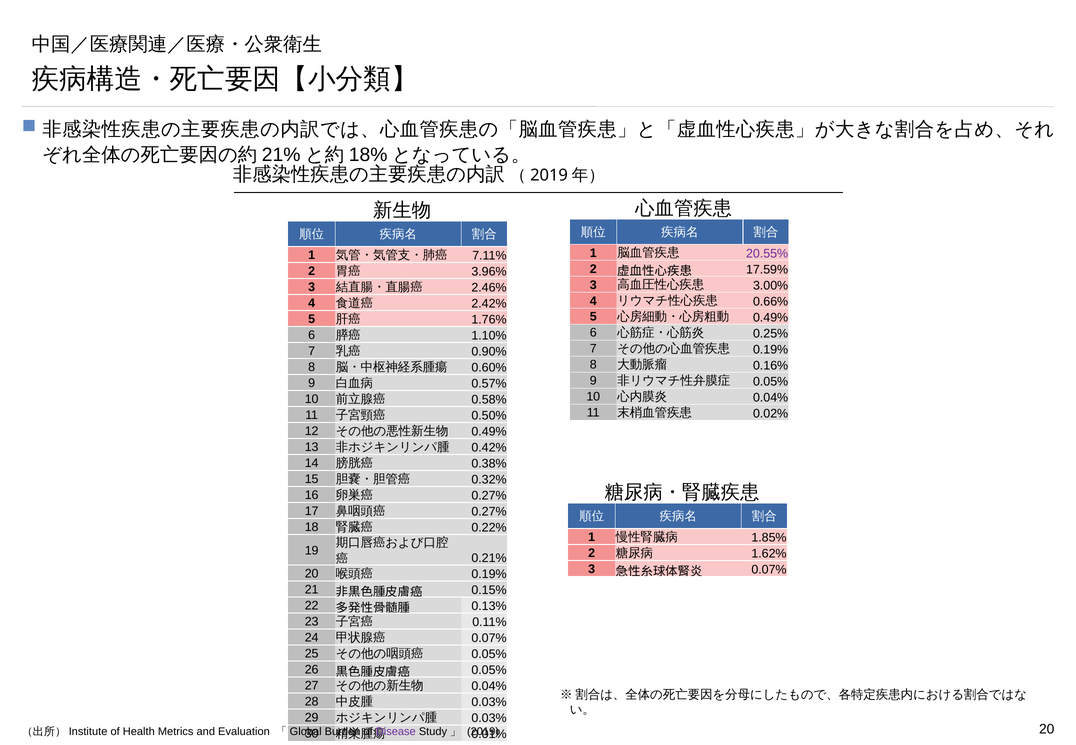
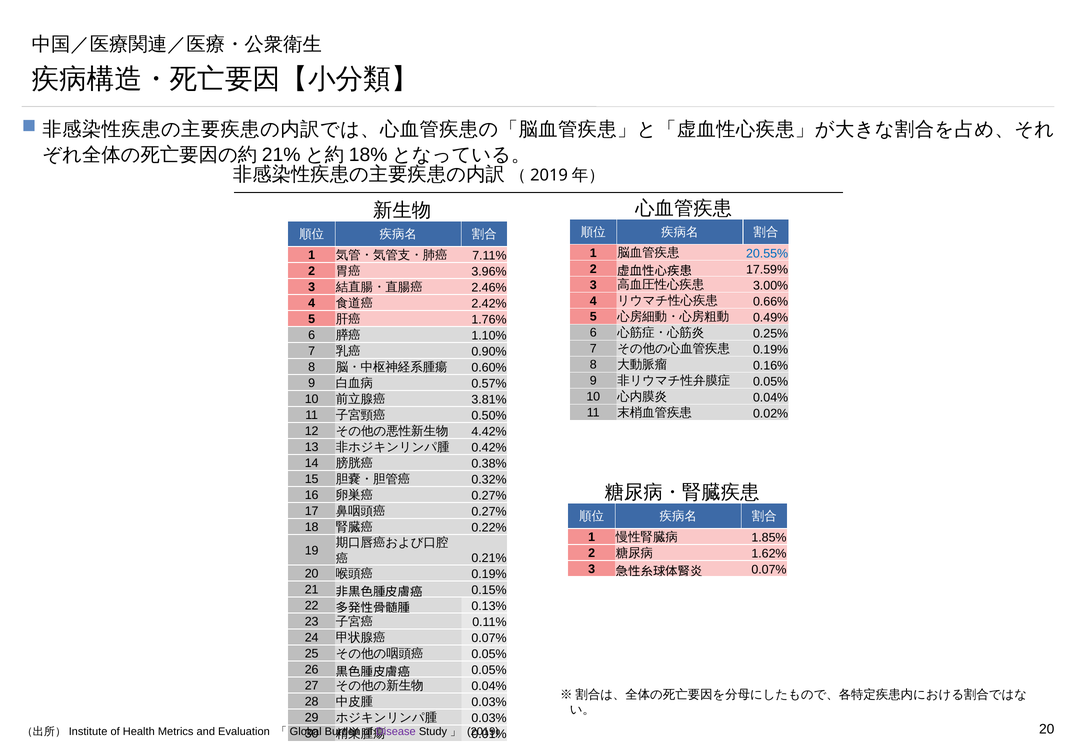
20.55% colour: purple -> blue (767, 253)
0.58%: 0.58% -> 3.81% (489, 400)
0.49%: 0.49% -> 4.42% (489, 432)
